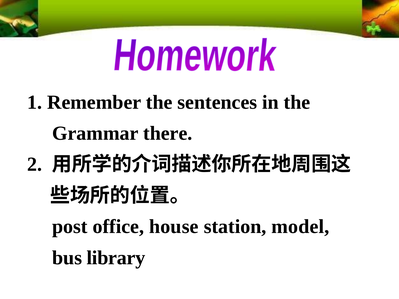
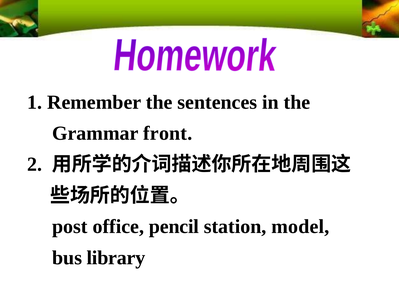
there: there -> front (168, 133)
house: house -> pencil (174, 227)
